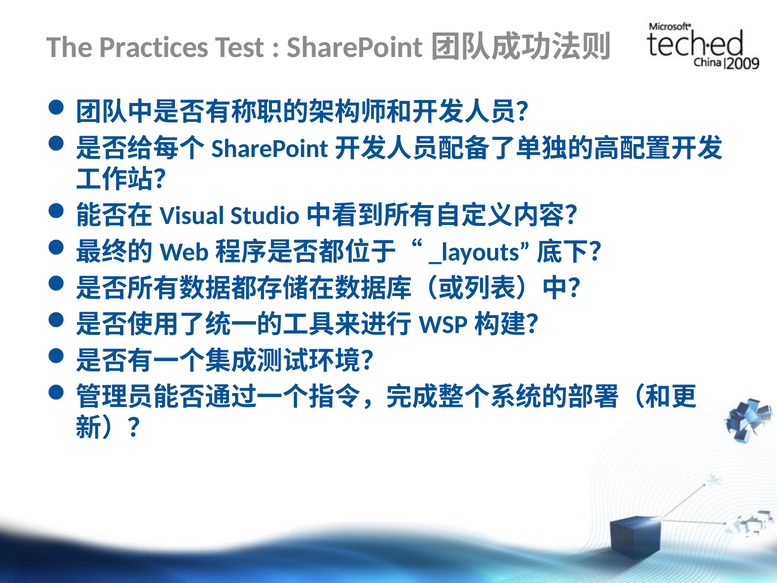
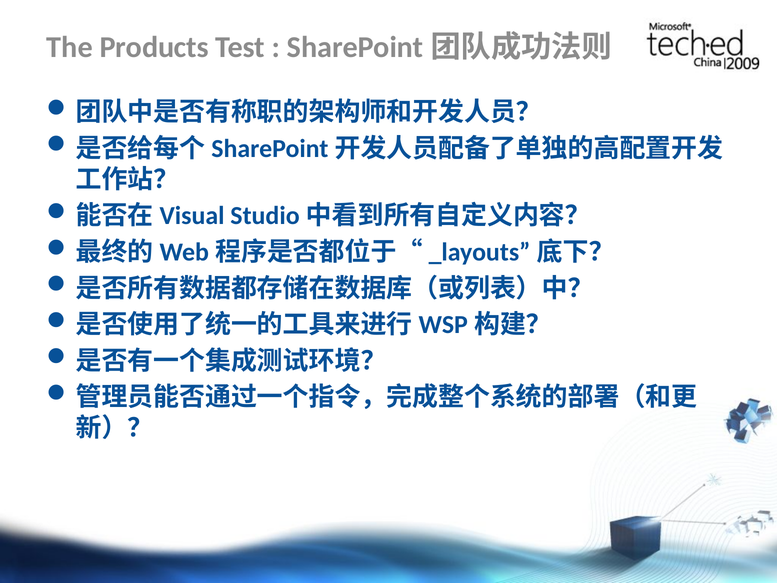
Practices: Practices -> Products (154, 47)
